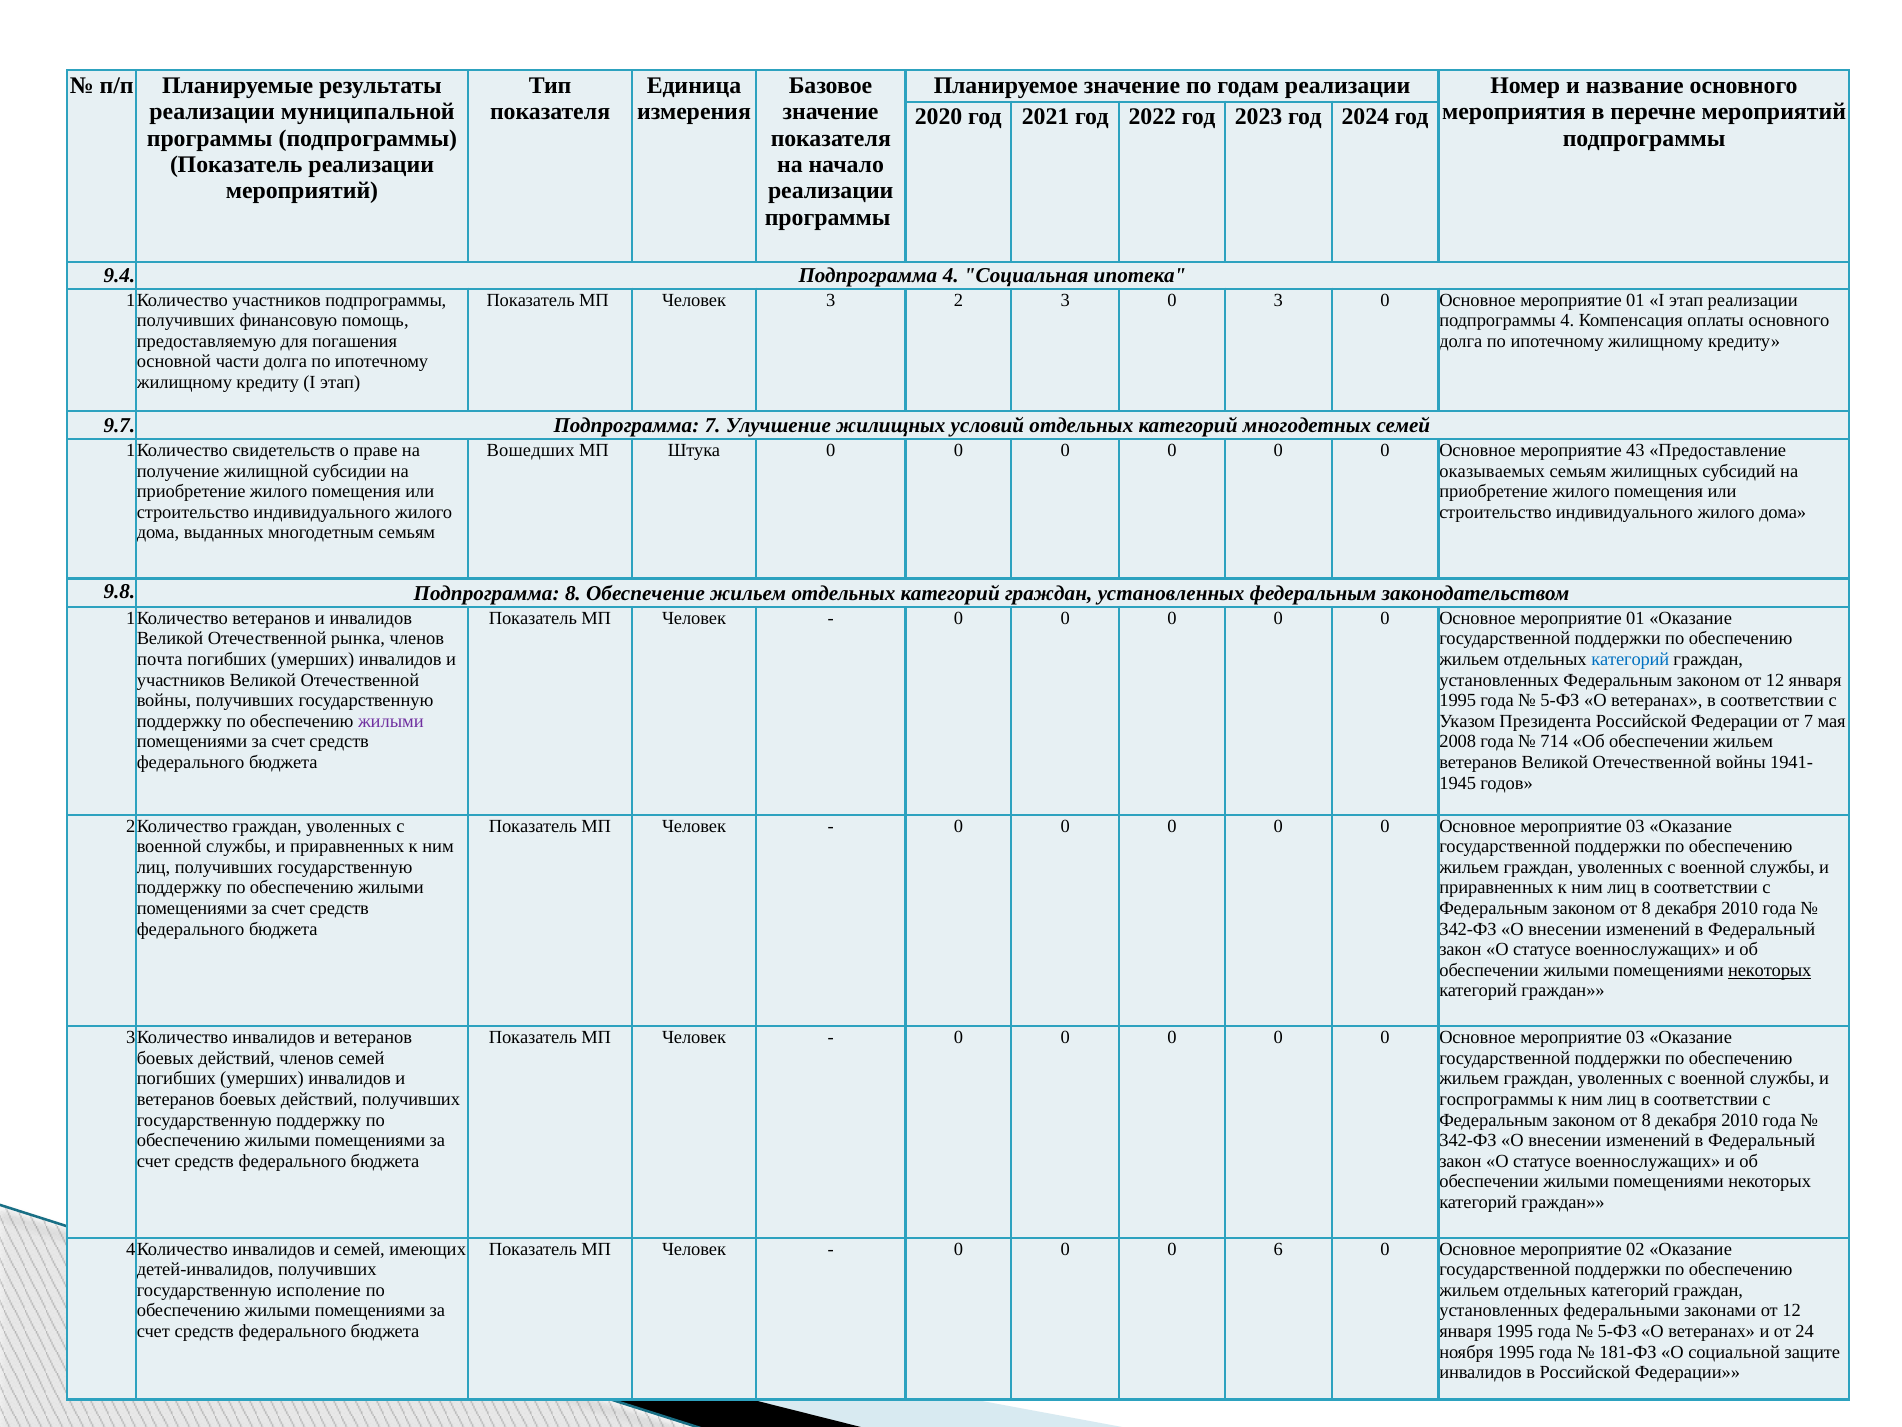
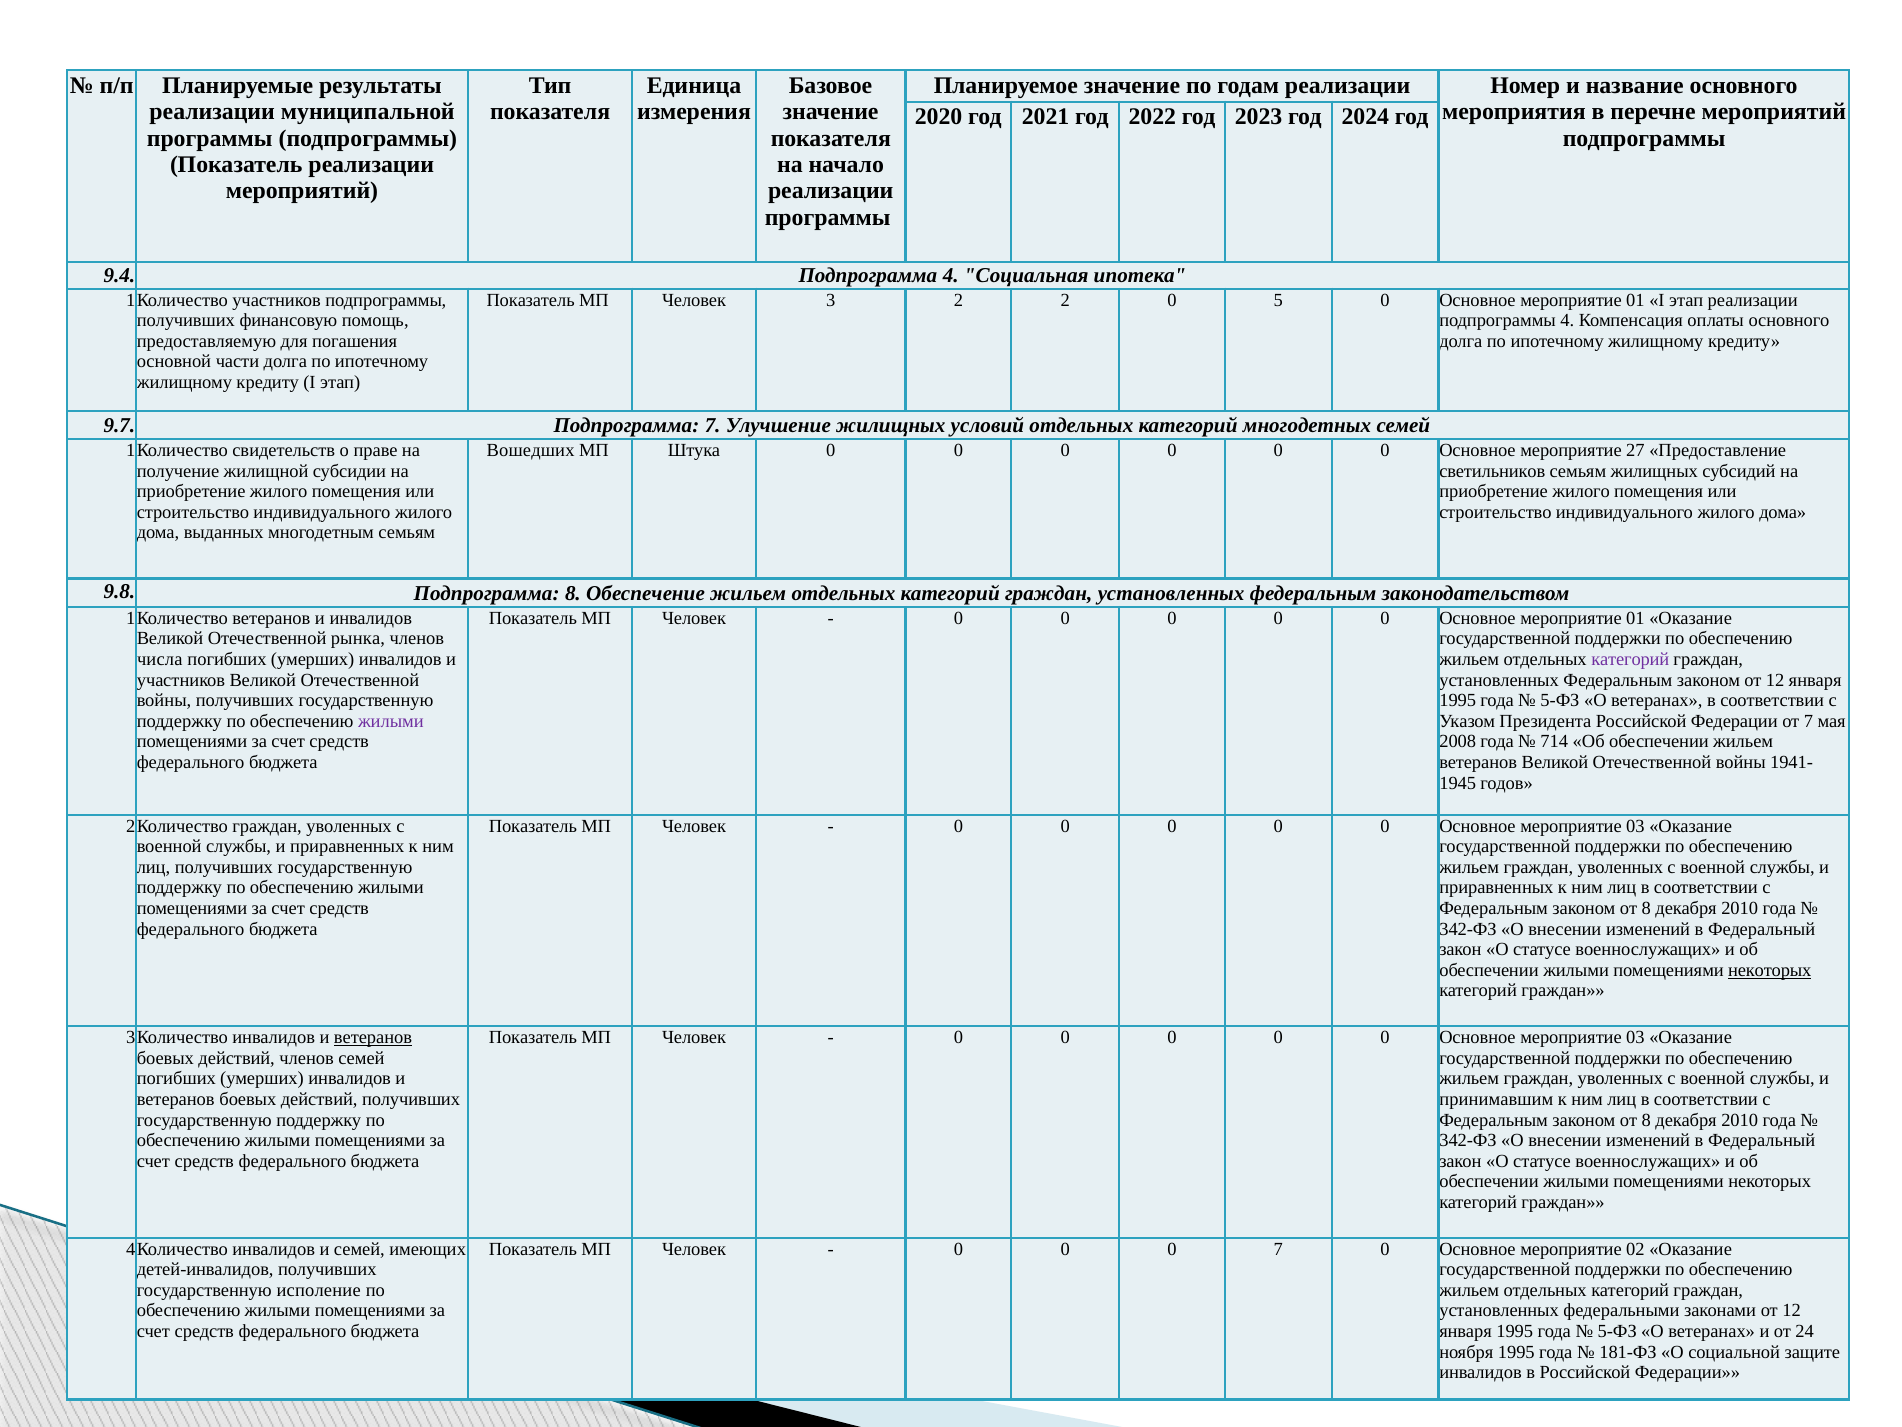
2 3: 3 -> 2 (1065, 300)
0 3: 3 -> 5 (1278, 300)
43: 43 -> 27 (1635, 450)
оказываемых: оказываемых -> светильников (1492, 471)
почта: почта -> числа (160, 659)
категорий colour: blue -> purple (1630, 659)
ветеранов underline: none -> present (373, 1037)
госпрограммы: госпрограммы -> принимавшим (1496, 1099)
0 6: 6 -> 7 (1278, 1249)
